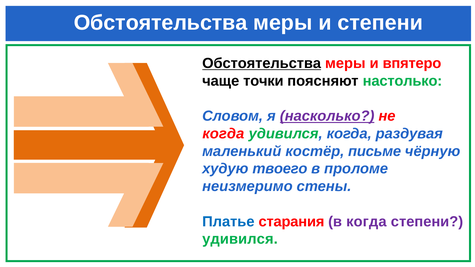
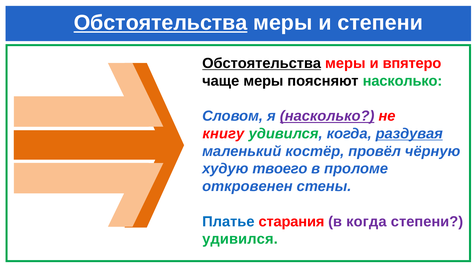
Обстоятельства underline: none -> present (160, 23)
чаще точки: точки -> меры (263, 81)
поясняют настолько: настолько -> насколько (402, 81)
когда: когда -> книгу (223, 134)
раздувая underline: none -> present (409, 134)
письме: письме -> провёл (375, 151)
неизмеримо: неизмеримо -> откровенен (247, 187)
